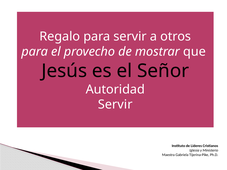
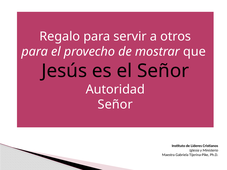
Servir: Servir -> Señor (115, 105)
